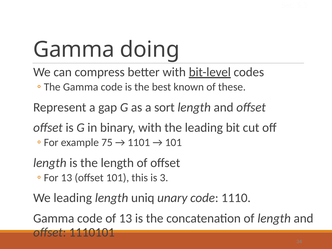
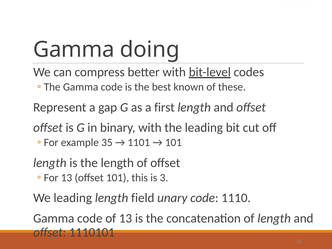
sort: sort -> first (164, 107)
75: 75 -> 35 (107, 143)
uniq: uniq -> field (143, 198)
